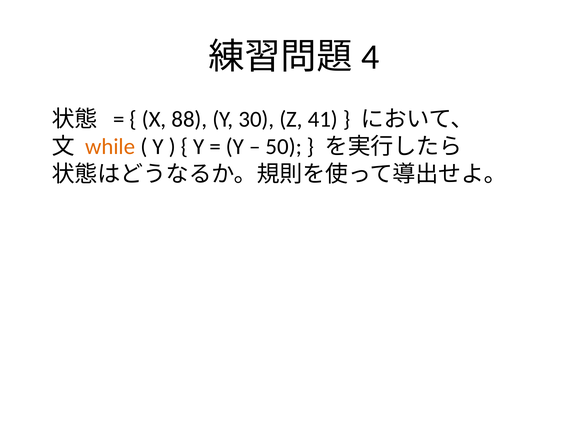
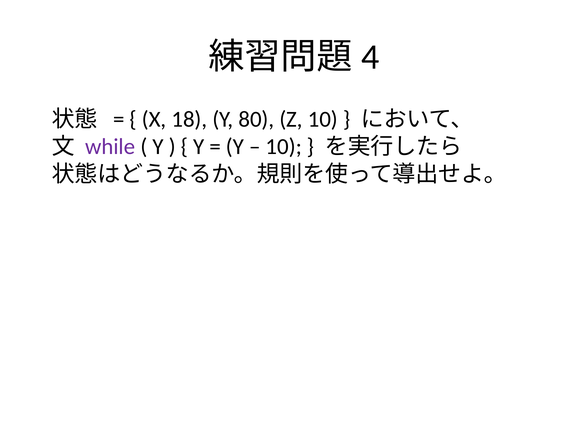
88: 88 -> 18 (189, 119)
30: 30 -> 80 (256, 119)
Z 41: 41 -> 10 (323, 119)
while colour: orange -> purple (110, 147)
50: 50 -> 10 (284, 147)
